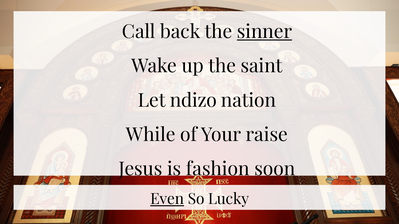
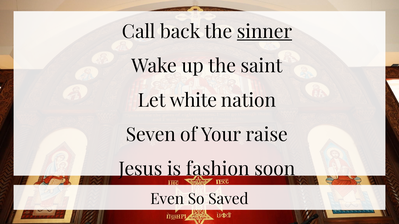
ndizo: ndizo -> white (193, 101)
While: While -> Seven (151, 135)
Even underline: present -> none (167, 200)
Lucky: Lucky -> Saved (228, 200)
